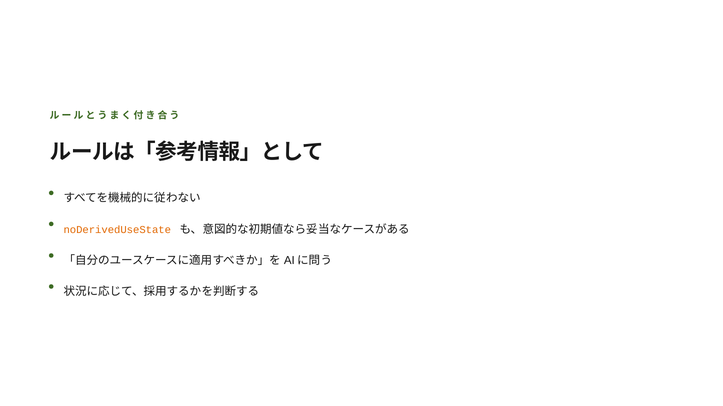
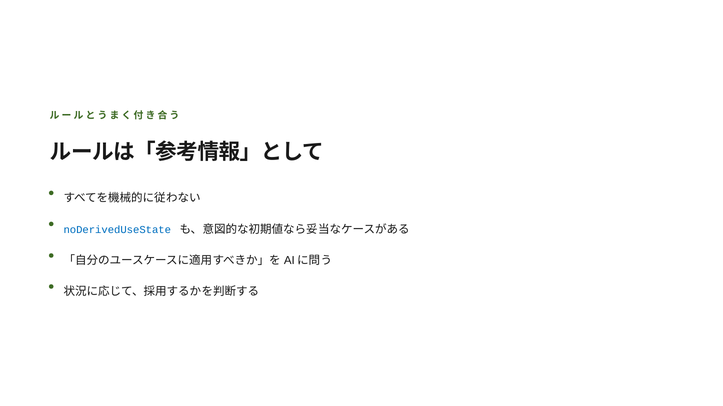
noDerivedUseState colour: orange -> blue (117, 230)
